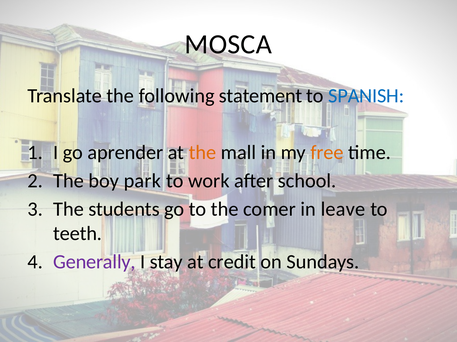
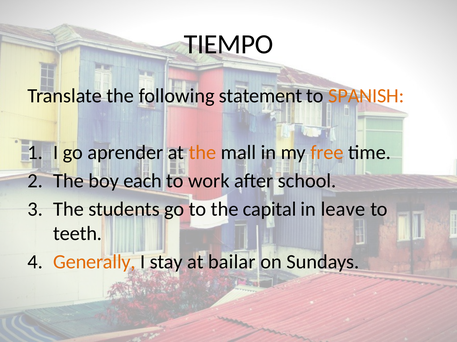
MOSCA: MOSCA -> TIEMPO (229, 44)
SPANISH colour: blue -> orange (366, 96)
park: park -> each (143, 181)
comer: comer -> capital (270, 210)
Generally colour: purple -> orange (94, 262)
credit: credit -> bailar (232, 262)
